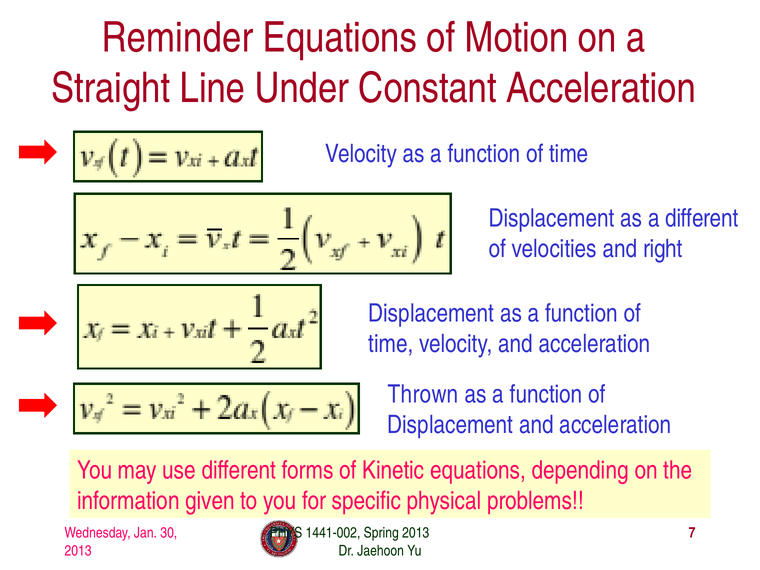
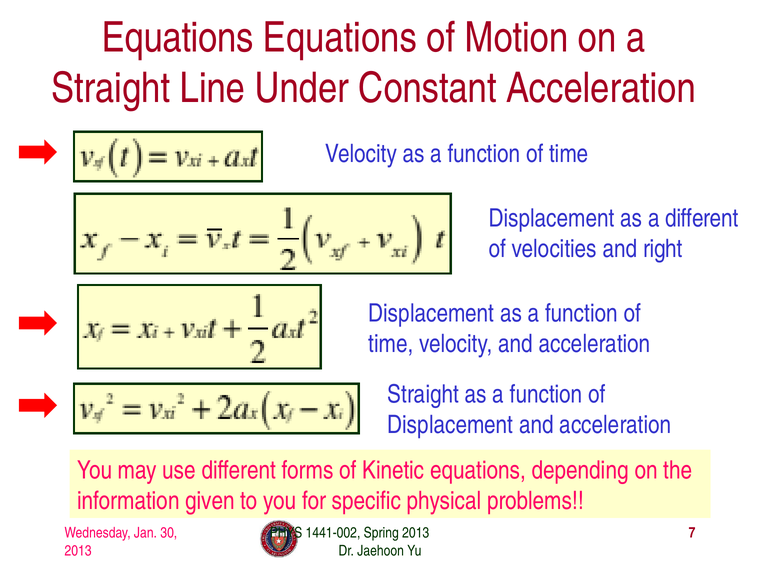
Reminder: Reminder -> Equations (178, 38)
Thrown: Thrown -> Straight (423, 394)
